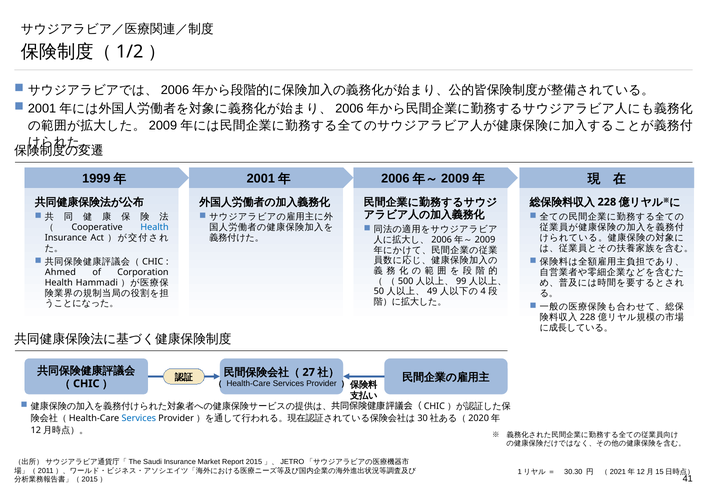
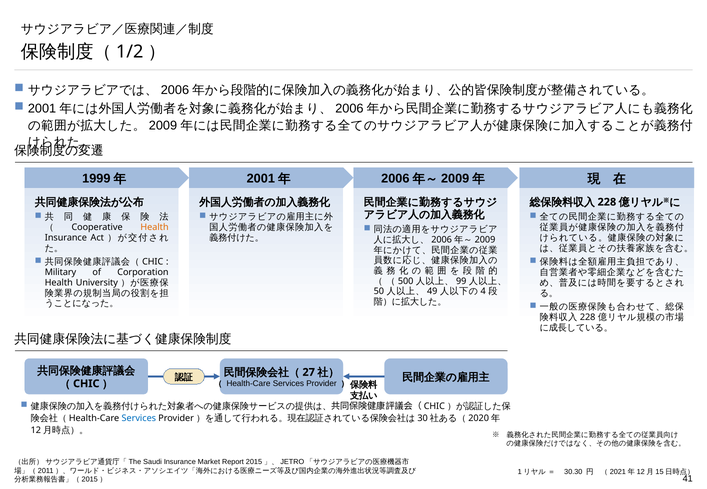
Health colour: blue -> orange (155, 228)
Ahmed: Ahmed -> Military (61, 273)
Hammadi: Hammadi -> University (97, 283)
